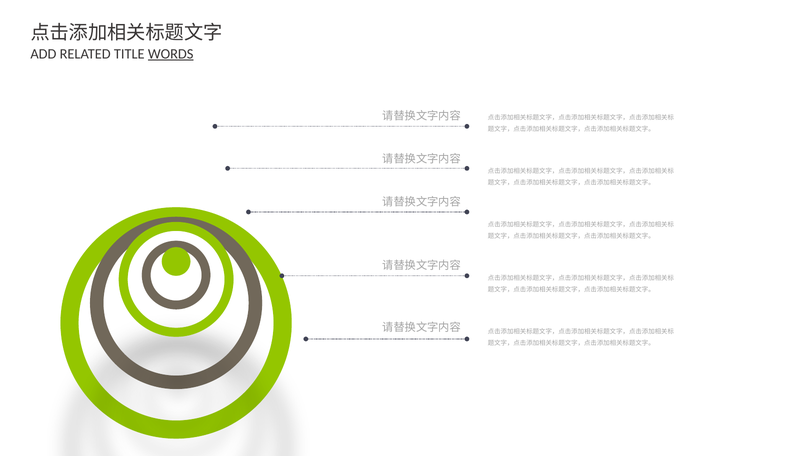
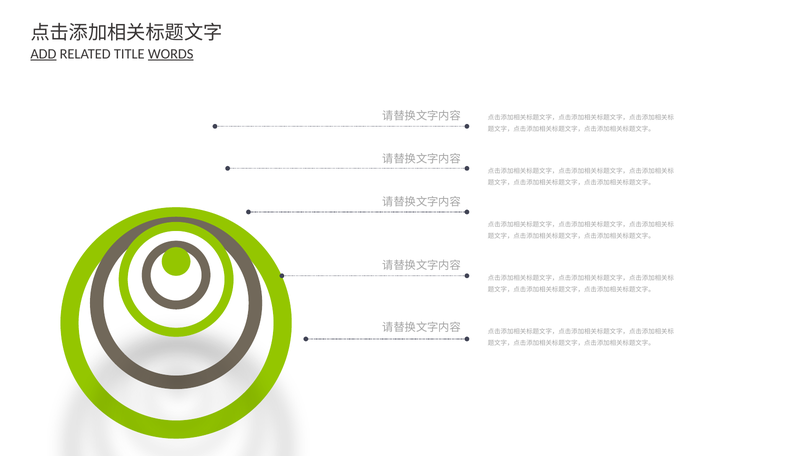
ADD underline: none -> present (43, 54)
